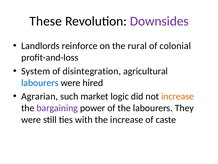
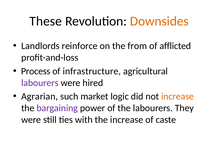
Downsides colour: purple -> orange (159, 21)
rural: rural -> from (137, 46)
colonial: colonial -> afflicted (175, 46)
System: System -> Process (36, 71)
disintegration: disintegration -> infrastructure (92, 71)
labourers colour: blue -> purple (40, 83)
